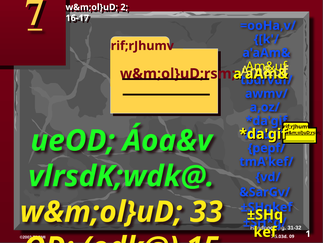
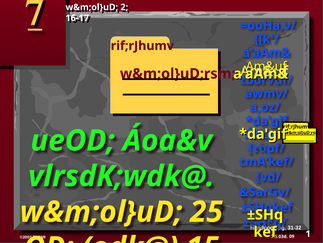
pepf/: pepf/ -> topf/ (266, 148)
33: 33 -> 25 (206, 211)
